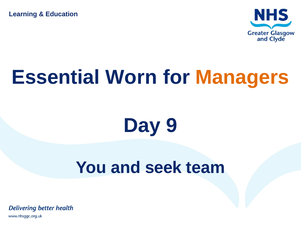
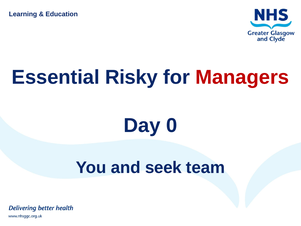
Worn: Worn -> Risky (131, 77)
Managers colour: orange -> red (242, 77)
9: 9 -> 0 (172, 125)
